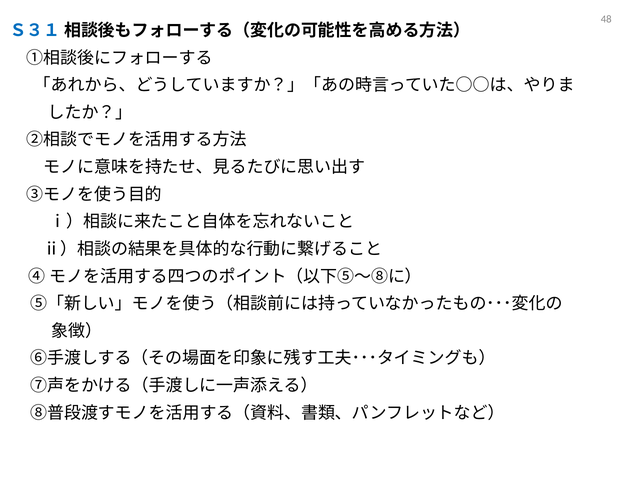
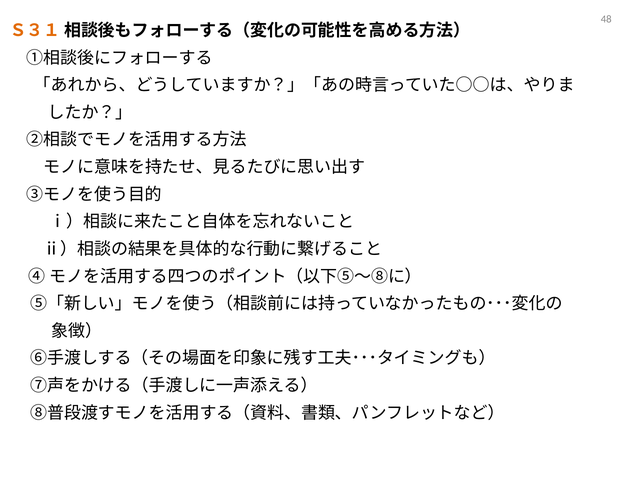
Ｓ３１ colour: blue -> orange (35, 31)
